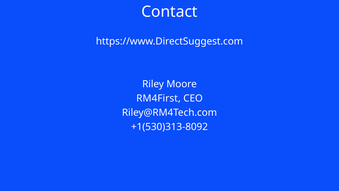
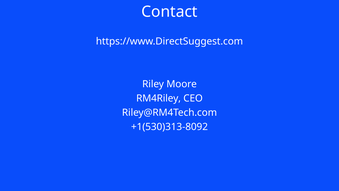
RM4First: RM4First -> RM4Riley (159, 98)
